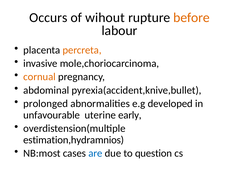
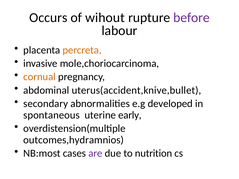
before colour: orange -> purple (191, 18)
pyrexia(accident,knive,bullet: pyrexia(accident,knive,bullet -> uterus(accident,knive,bullet (136, 90)
prolonged: prolonged -> secondary (46, 104)
unfavourable: unfavourable -> spontaneous (51, 115)
estimation,hydramnios: estimation,hydramnios -> outcomes,hydramnios (74, 140)
are colour: blue -> purple (95, 153)
question: question -> nutrition (154, 153)
